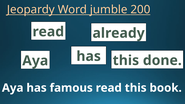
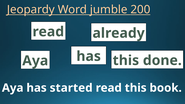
famous: famous -> started (71, 88)
